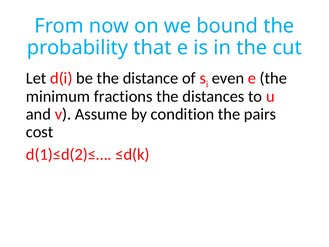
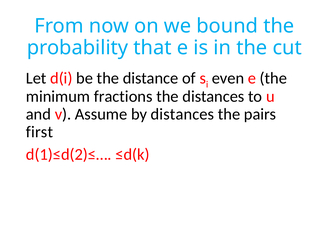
by condition: condition -> distances (182, 114)
cost: cost -> first (40, 132)
